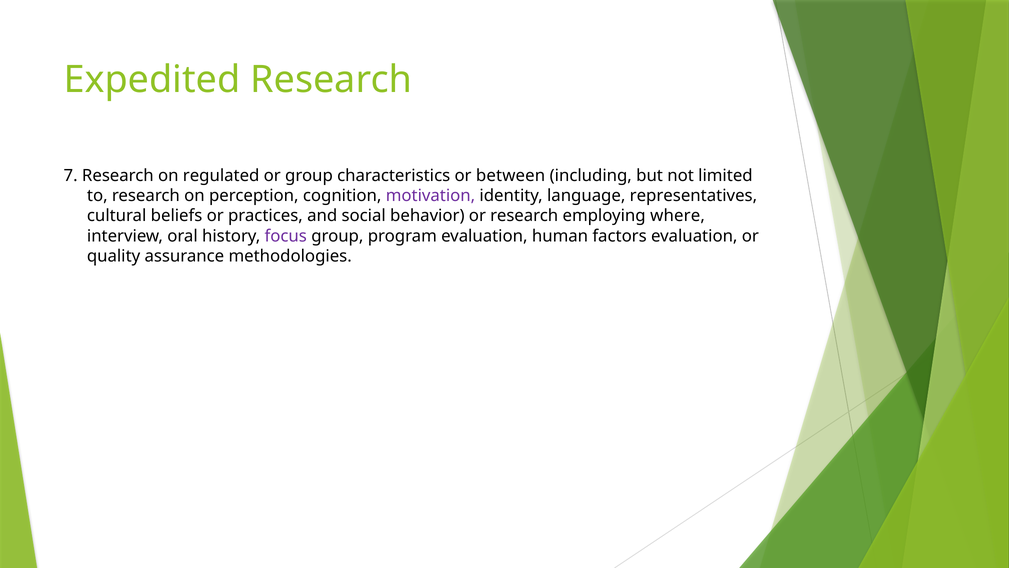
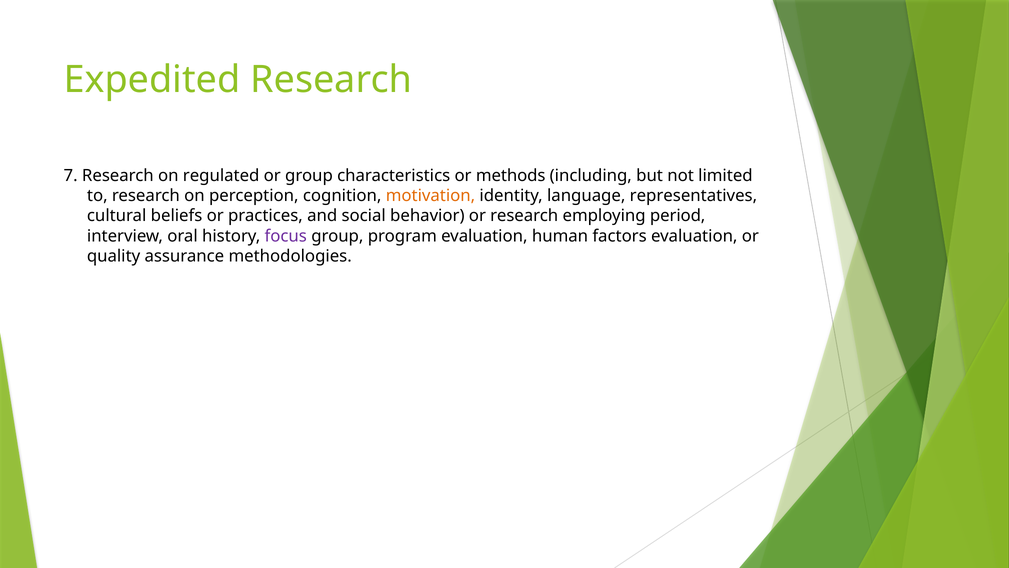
between: between -> methods (511, 175)
motivation colour: purple -> orange (430, 196)
where: where -> period (678, 216)
